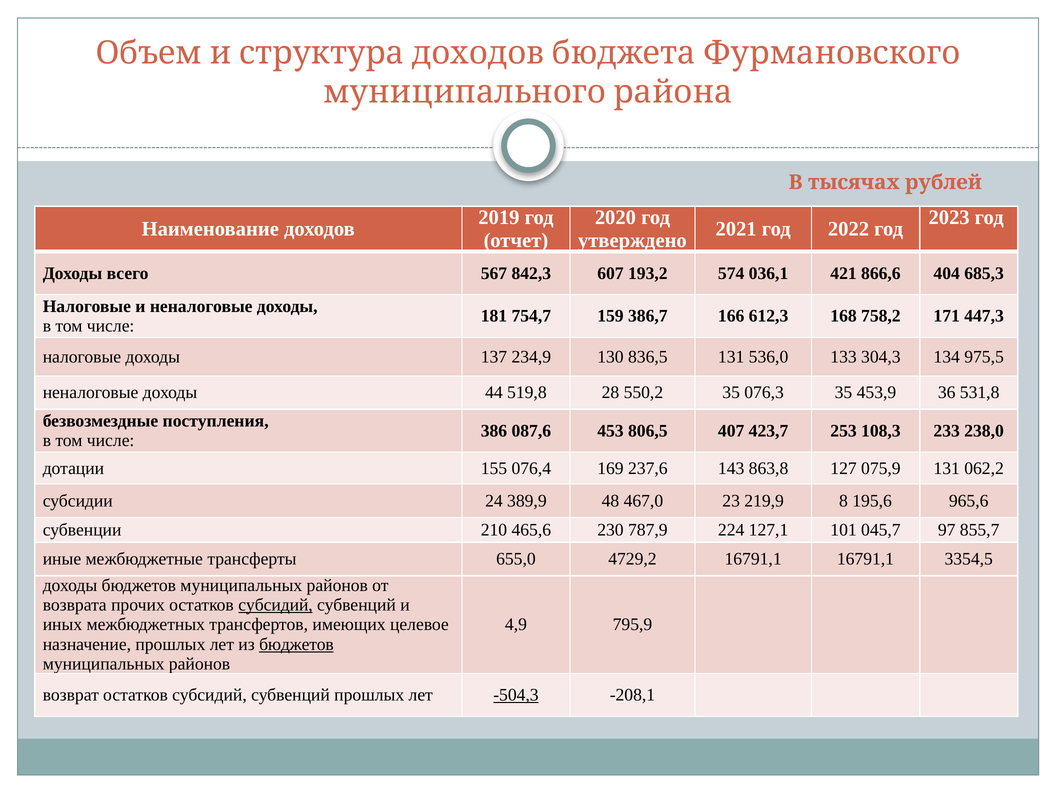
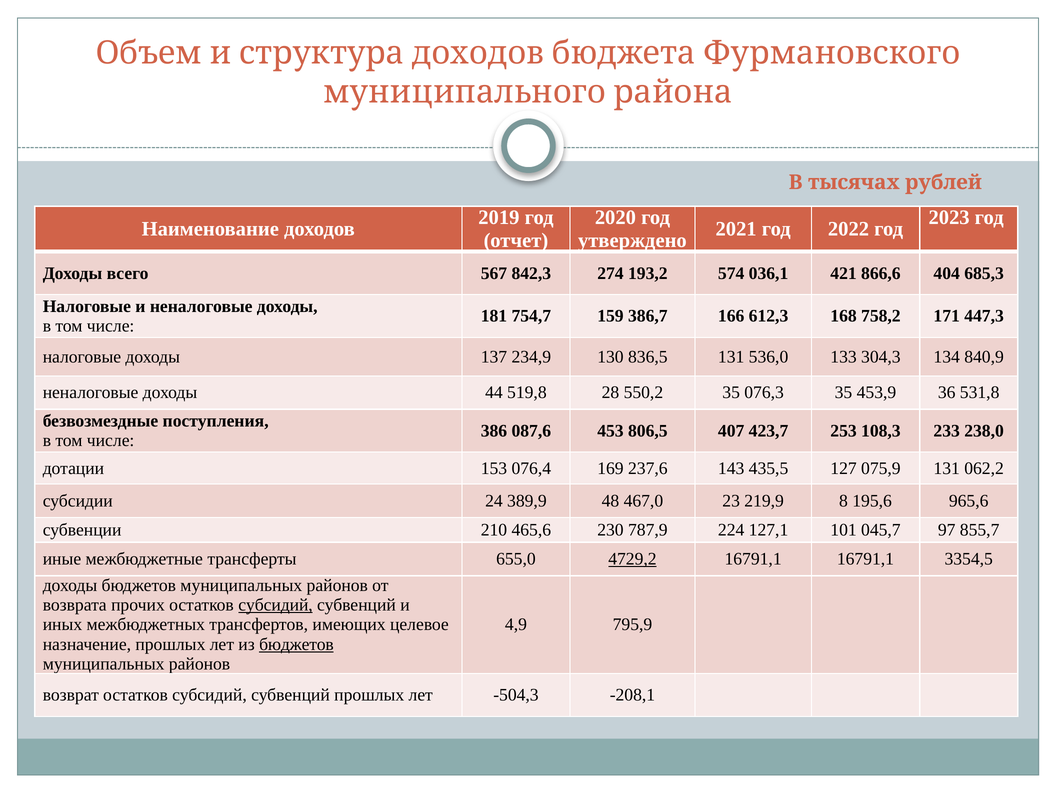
607: 607 -> 274 (610, 273)
975,5: 975,5 -> 840,9 (984, 357)
155: 155 -> 153 (494, 468)
863,8: 863,8 -> 435,5 (769, 468)
4729,2 underline: none -> present (632, 559)
-504,3 underline: present -> none (516, 695)
